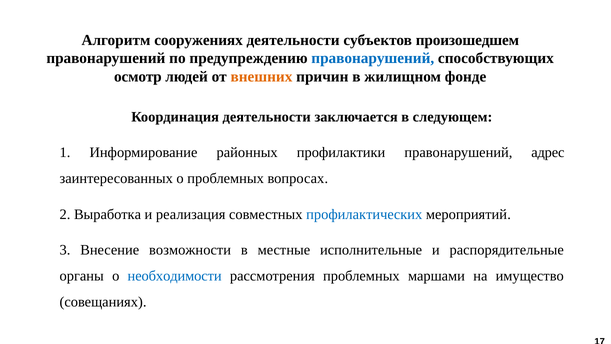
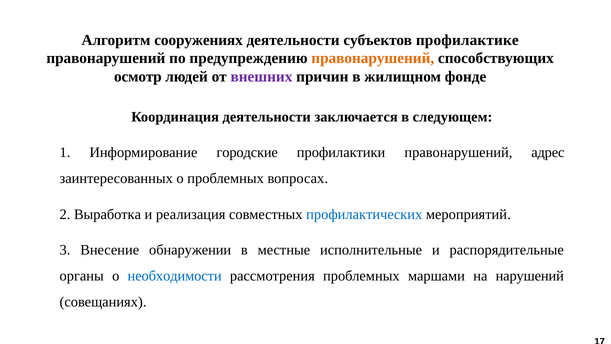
произошедшем: произошедшем -> профилактике (467, 40)
правонарушений colour: blue -> orange (373, 58)
внешних colour: orange -> purple (261, 77)
районных: районных -> городские (247, 153)
возможности: возможности -> обнаружении (190, 250)
имущество: имущество -> нарушений (530, 276)
